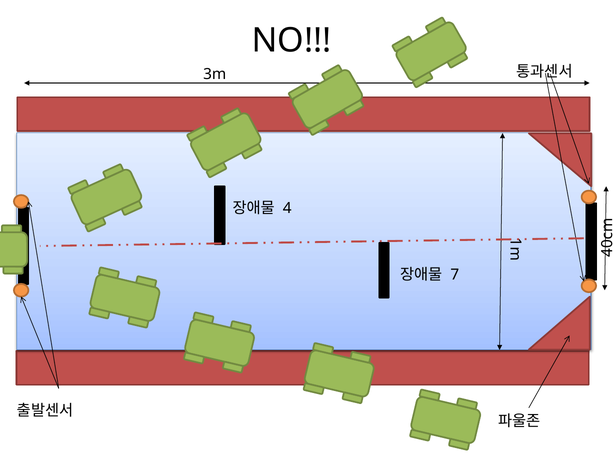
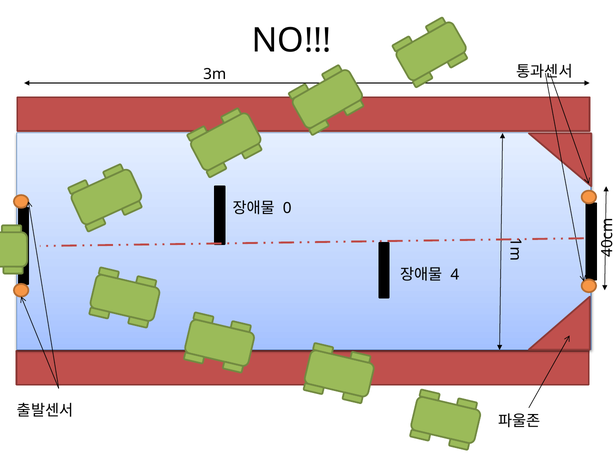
4: 4 -> 0 (287, 209)
7: 7 -> 4 (455, 275)
